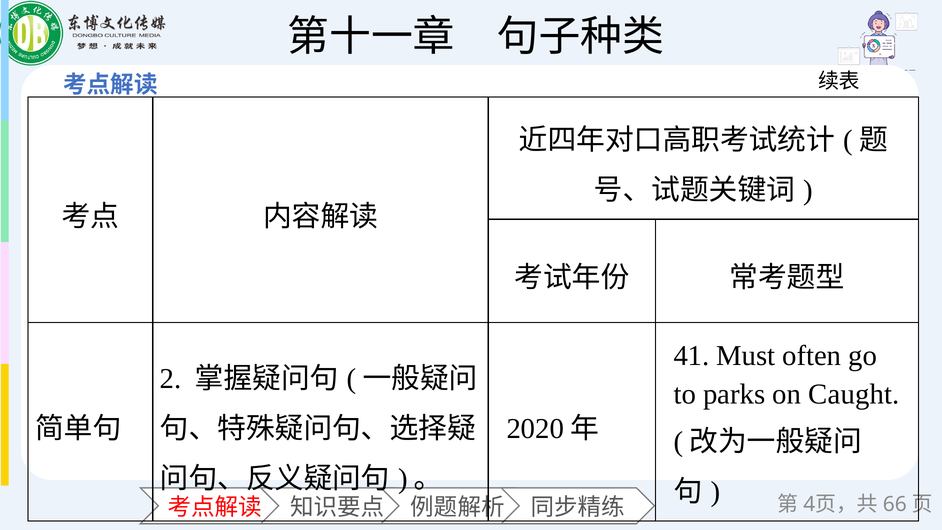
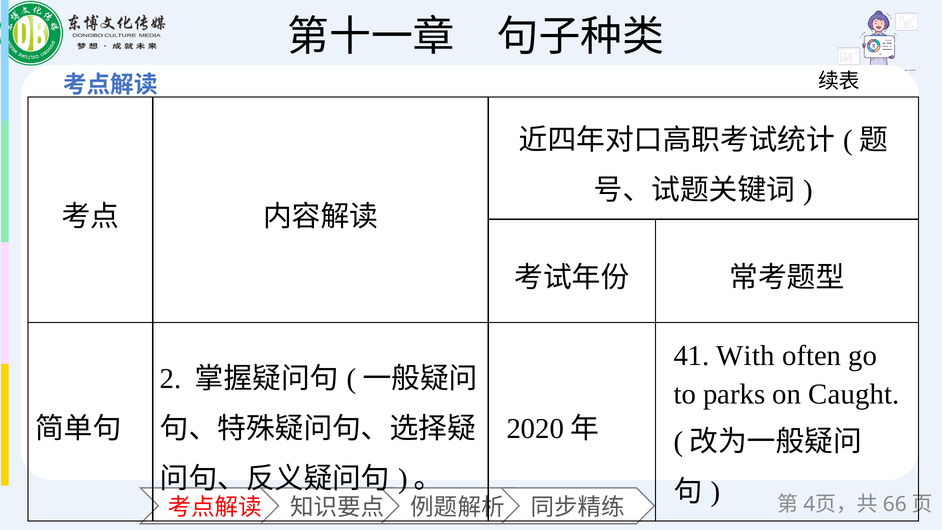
Must: Must -> With (746, 356)
